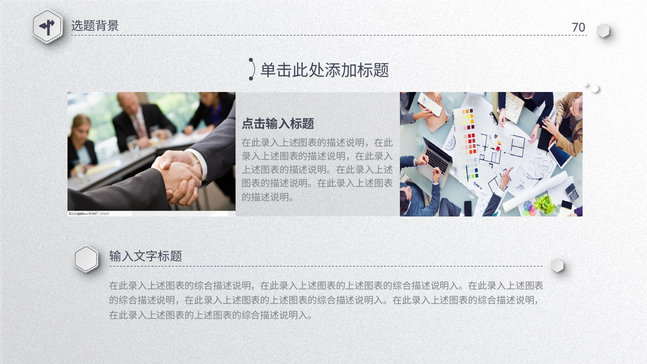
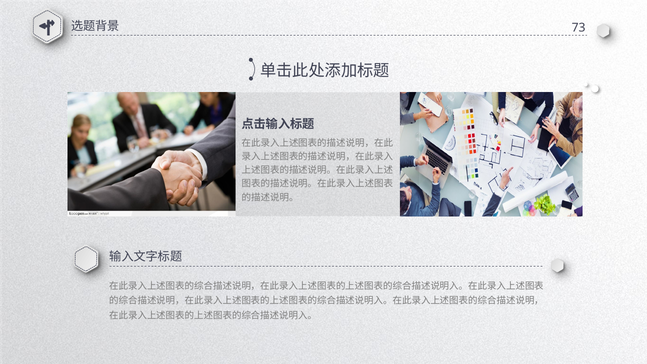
70: 70 -> 73 (579, 28)
